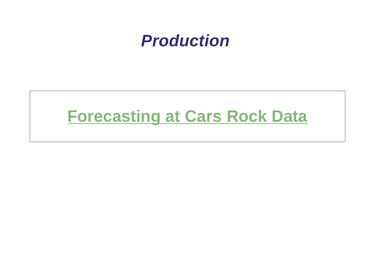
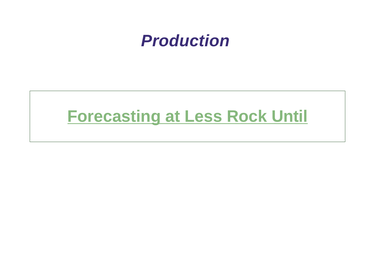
Cars: Cars -> Less (203, 116)
Data: Data -> Until (290, 116)
